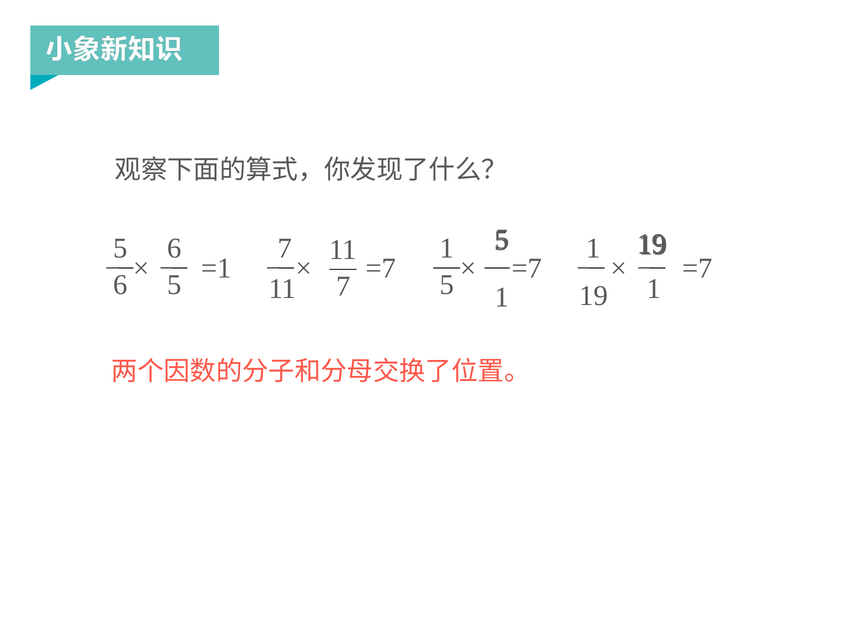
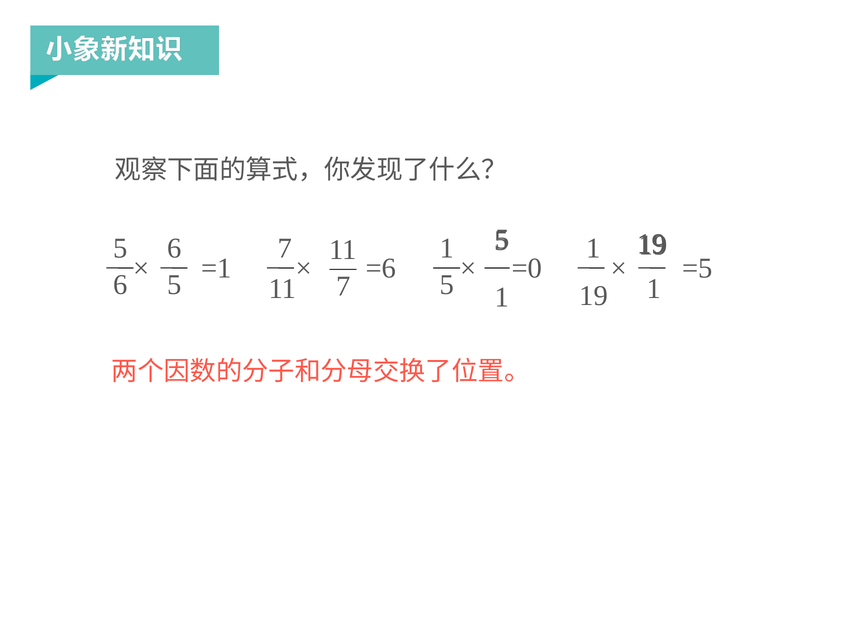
=7: =7 -> =0 (527, 268)
=7: =7 -> =5 (697, 268)
=7: =7 -> =6 (381, 268)
